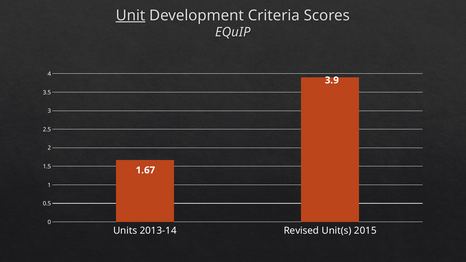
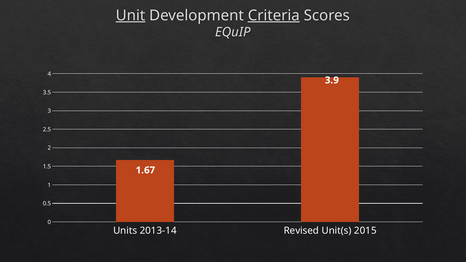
Criteria underline: none -> present (274, 15)
